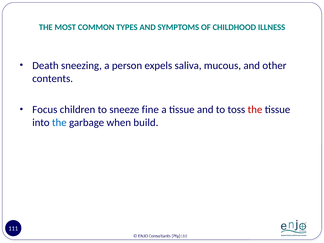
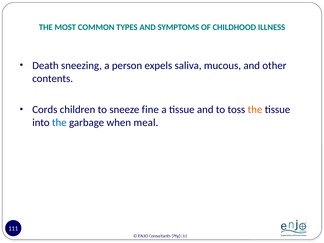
Focus: Focus -> Cords (45, 110)
the colour: red -> orange (255, 110)
build: build -> meal (146, 123)
